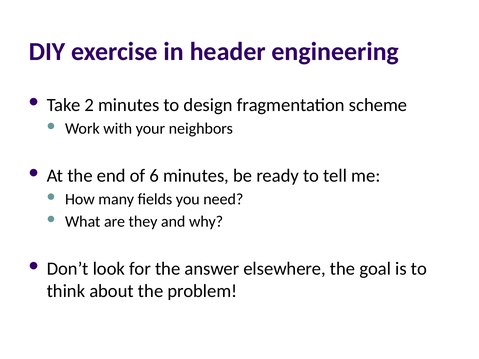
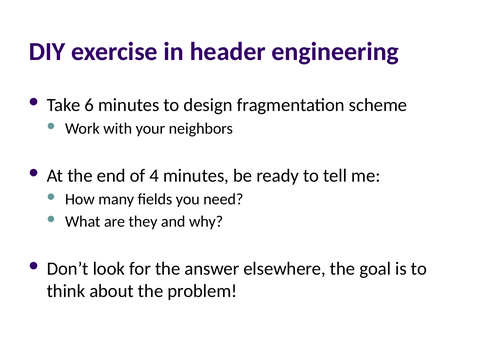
2: 2 -> 6 (89, 105)
6: 6 -> 4 (154, 176)
